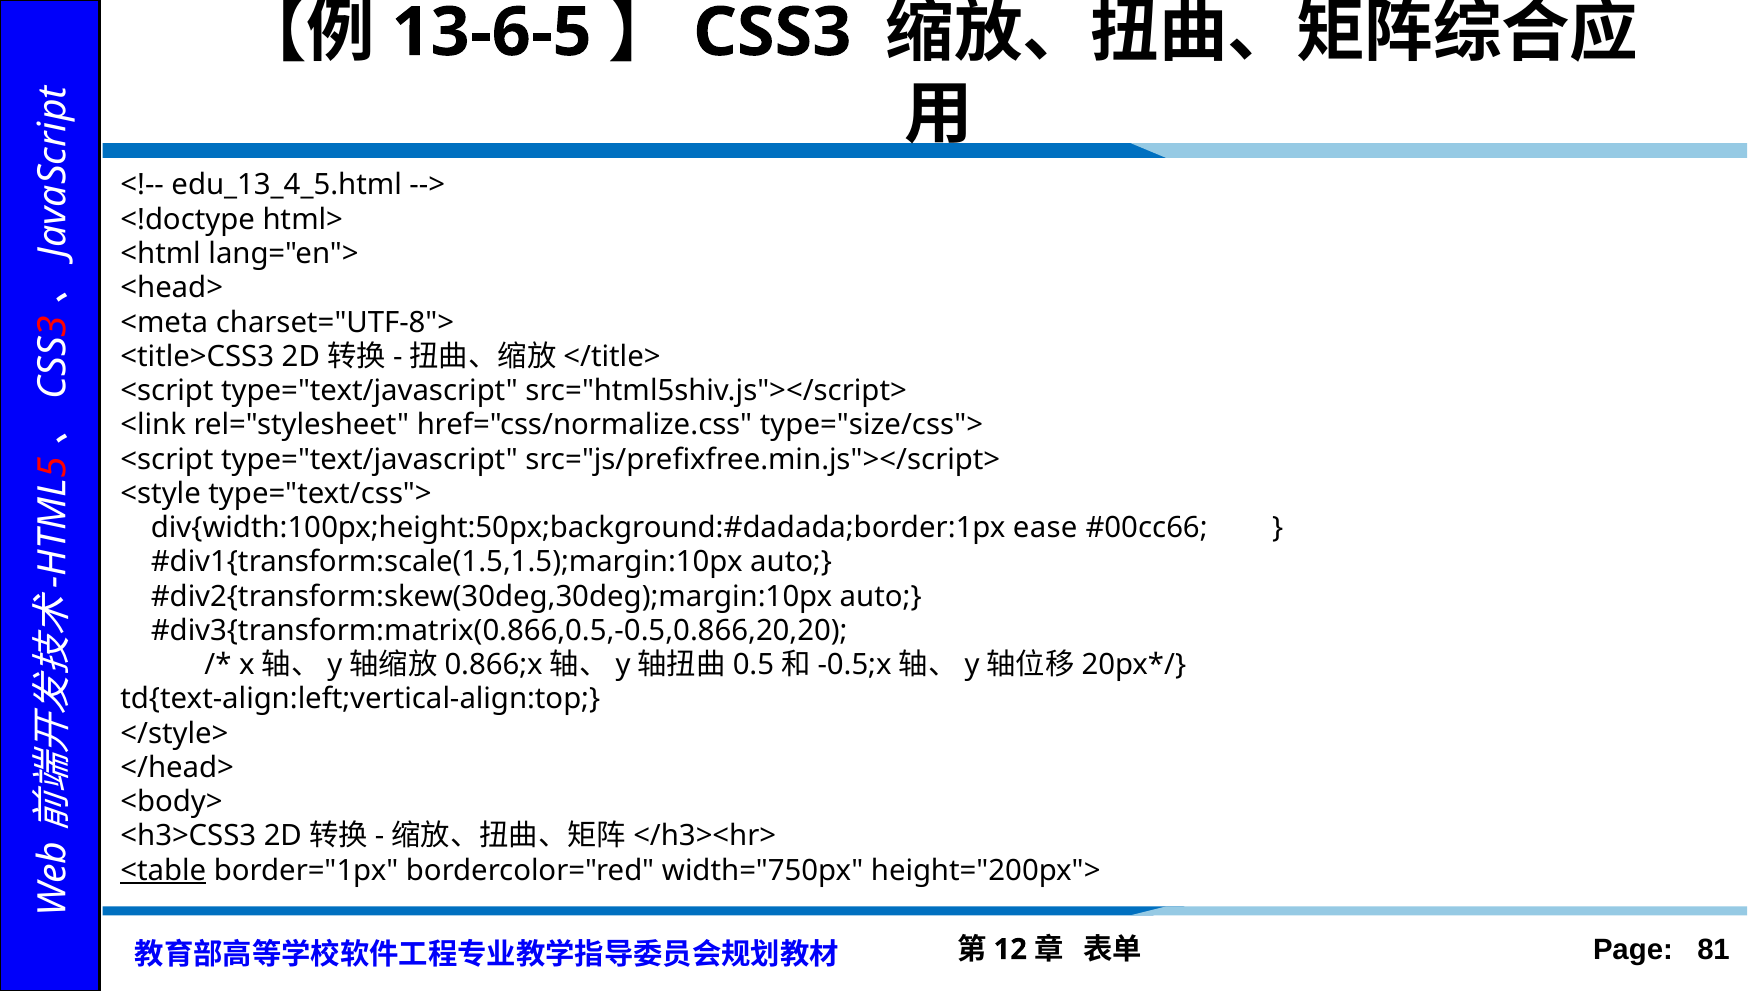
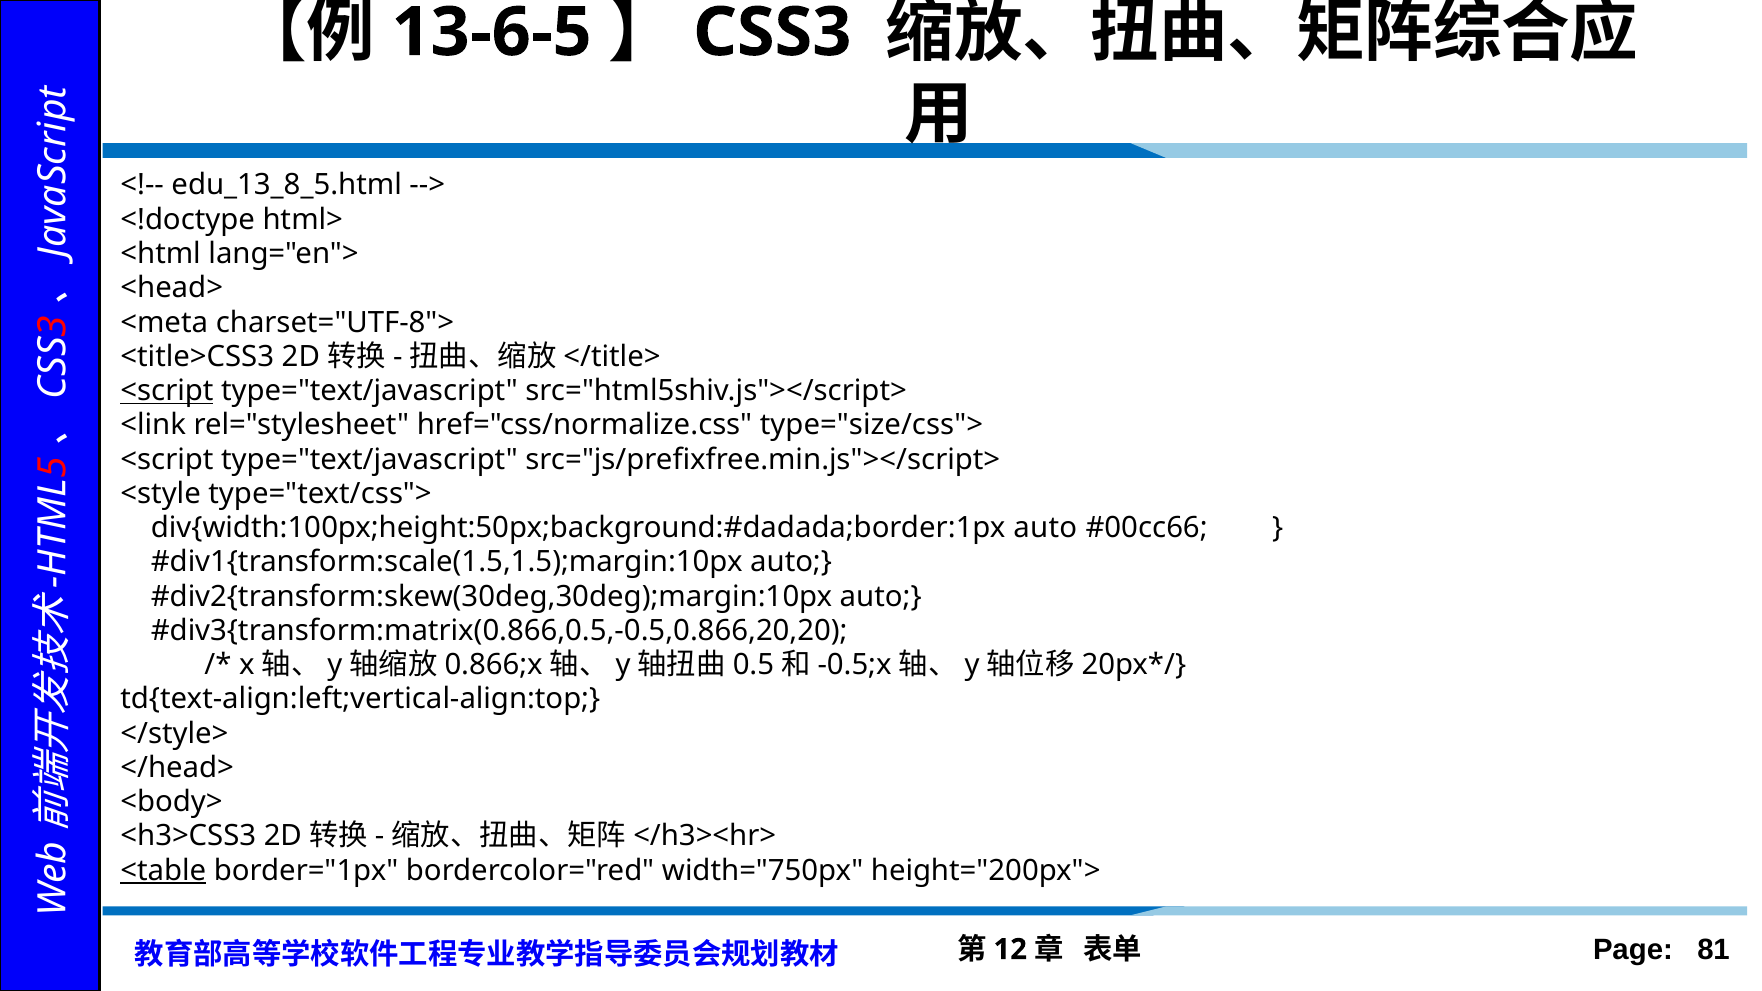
edu_13_4_5.html: edu_13_4_5.html -> edu_13_8_5.html (287, 185)
<script underline: none -> present (167, 391)
ease: ease -> auto (1045, 528)
